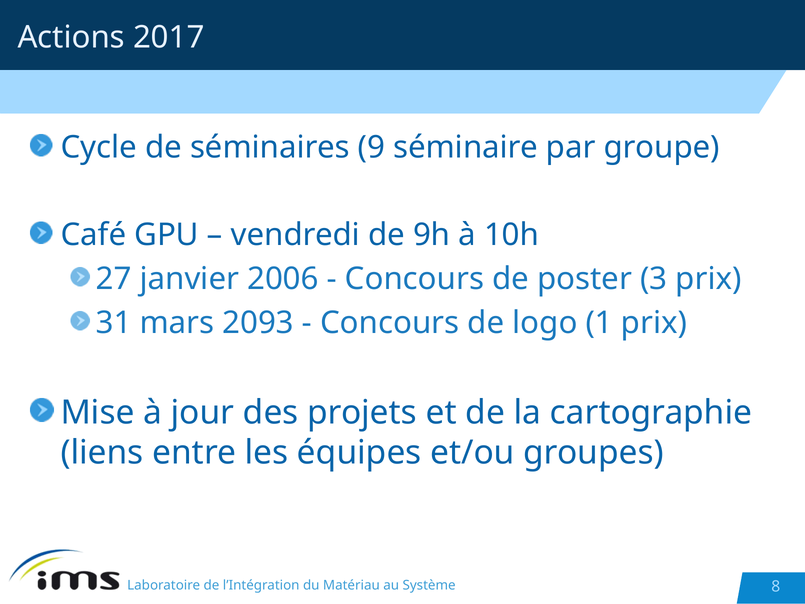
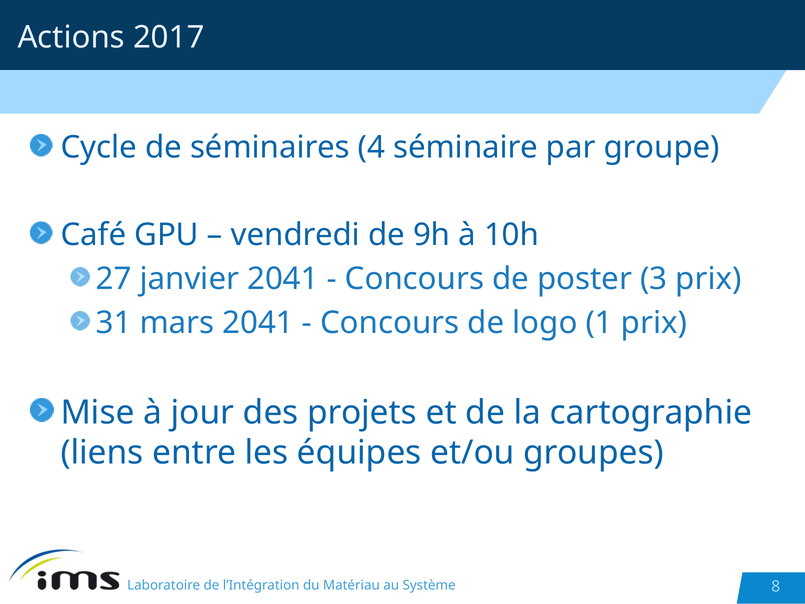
9: 9 -> 4 (371, 147)
janvier 2006: 2006 -> 2041 (283, 279)
mars 2093: 2093 -> 2041 (258, 323)
